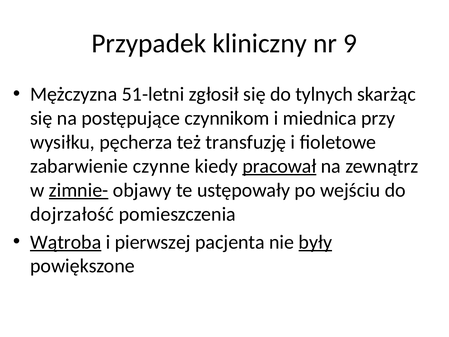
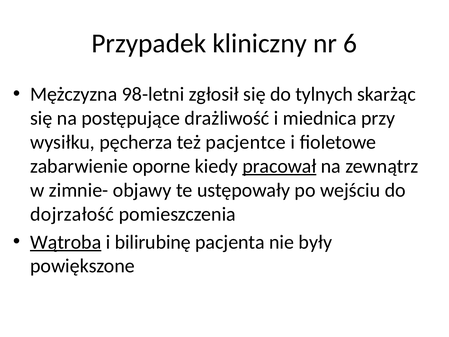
9: 9 -> 6 (350, 43)
51-letni: 51-letni -> 98-letni (153, 94)
czynnikom: czynnikom -> drażliwość (227, 118)
transfuzję: transfuzję -> pacjentce (246, 142)
czynne: czynne -> oporne (162, 166)
zimnie- underline: present -> none (79, 190)
pierwszej: pierwszej -> bilirubinę (153, 242)
były underline: present -> none (315, 242)
